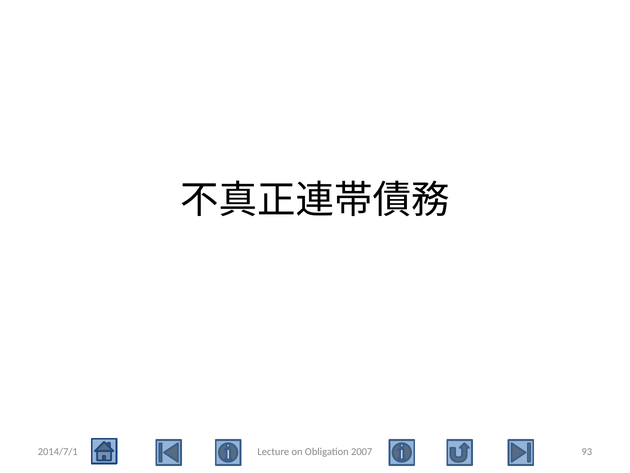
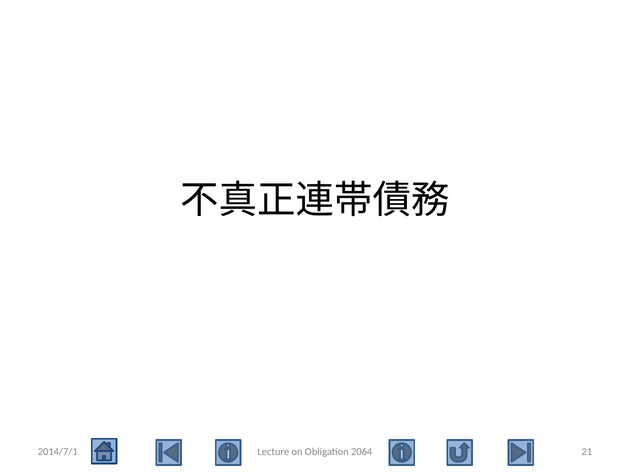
2007: 2007 -> 2064 (362, 451)
93: 93 -> 21 (587, 451)
